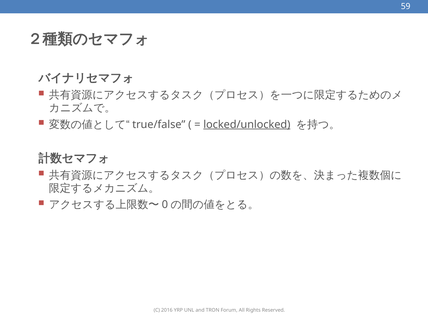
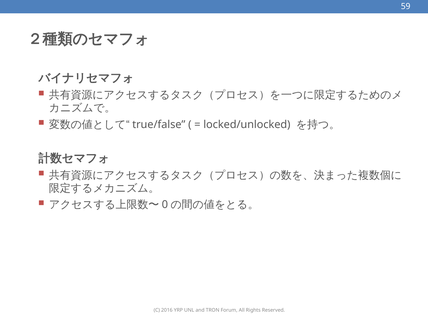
locked/unlocked underline: present -> none (247, 124)
